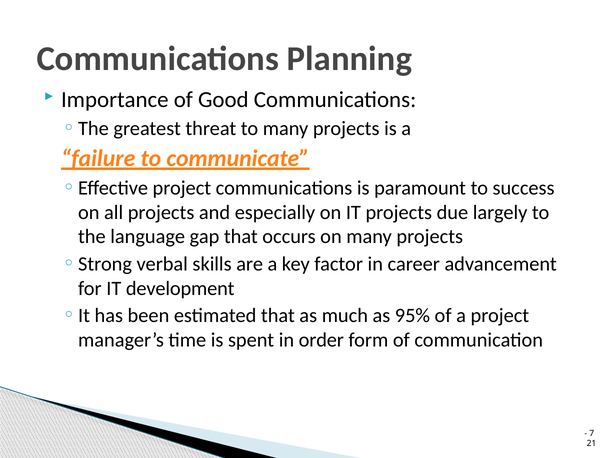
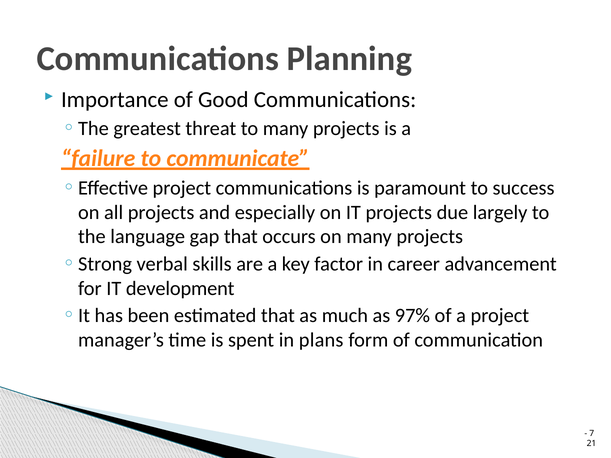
95%: 95% -> 97% (412, 316)
order: order -> plans (321, 340)
